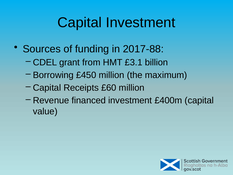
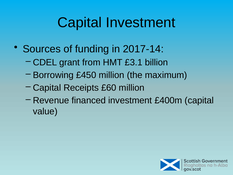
2017-88: 2017-88 -> 2017-14 (143, 49)
